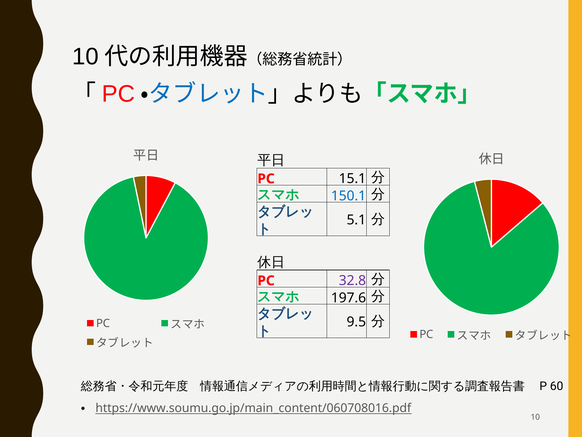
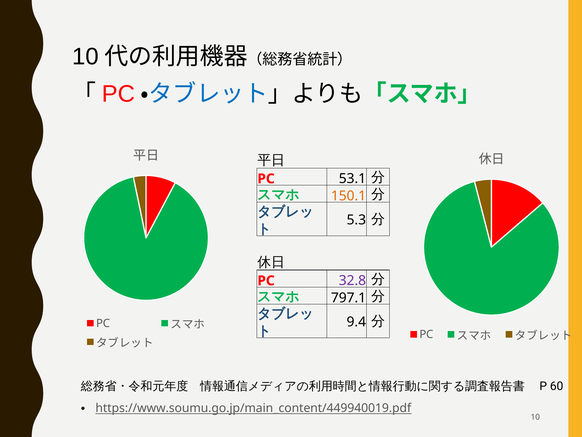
15.1: 15.1 -> 53.1 (352, 179)
150.1 colour: blue -> orange (349, 196)
5.1: 5.1 -> 5.3 (356, 220)
197.6: 197.6 -> 797.1 (349, 297)
9.5: 9.5 -> 9.4 (356, 322)
https://www.soumu.go.jp/main_content/060708016.pdf: https://www.soumu.go.jp/main_content/060708016.pdf -> https://www.soumu.go.jp/main_content/449940019.pdf (253, 408)
